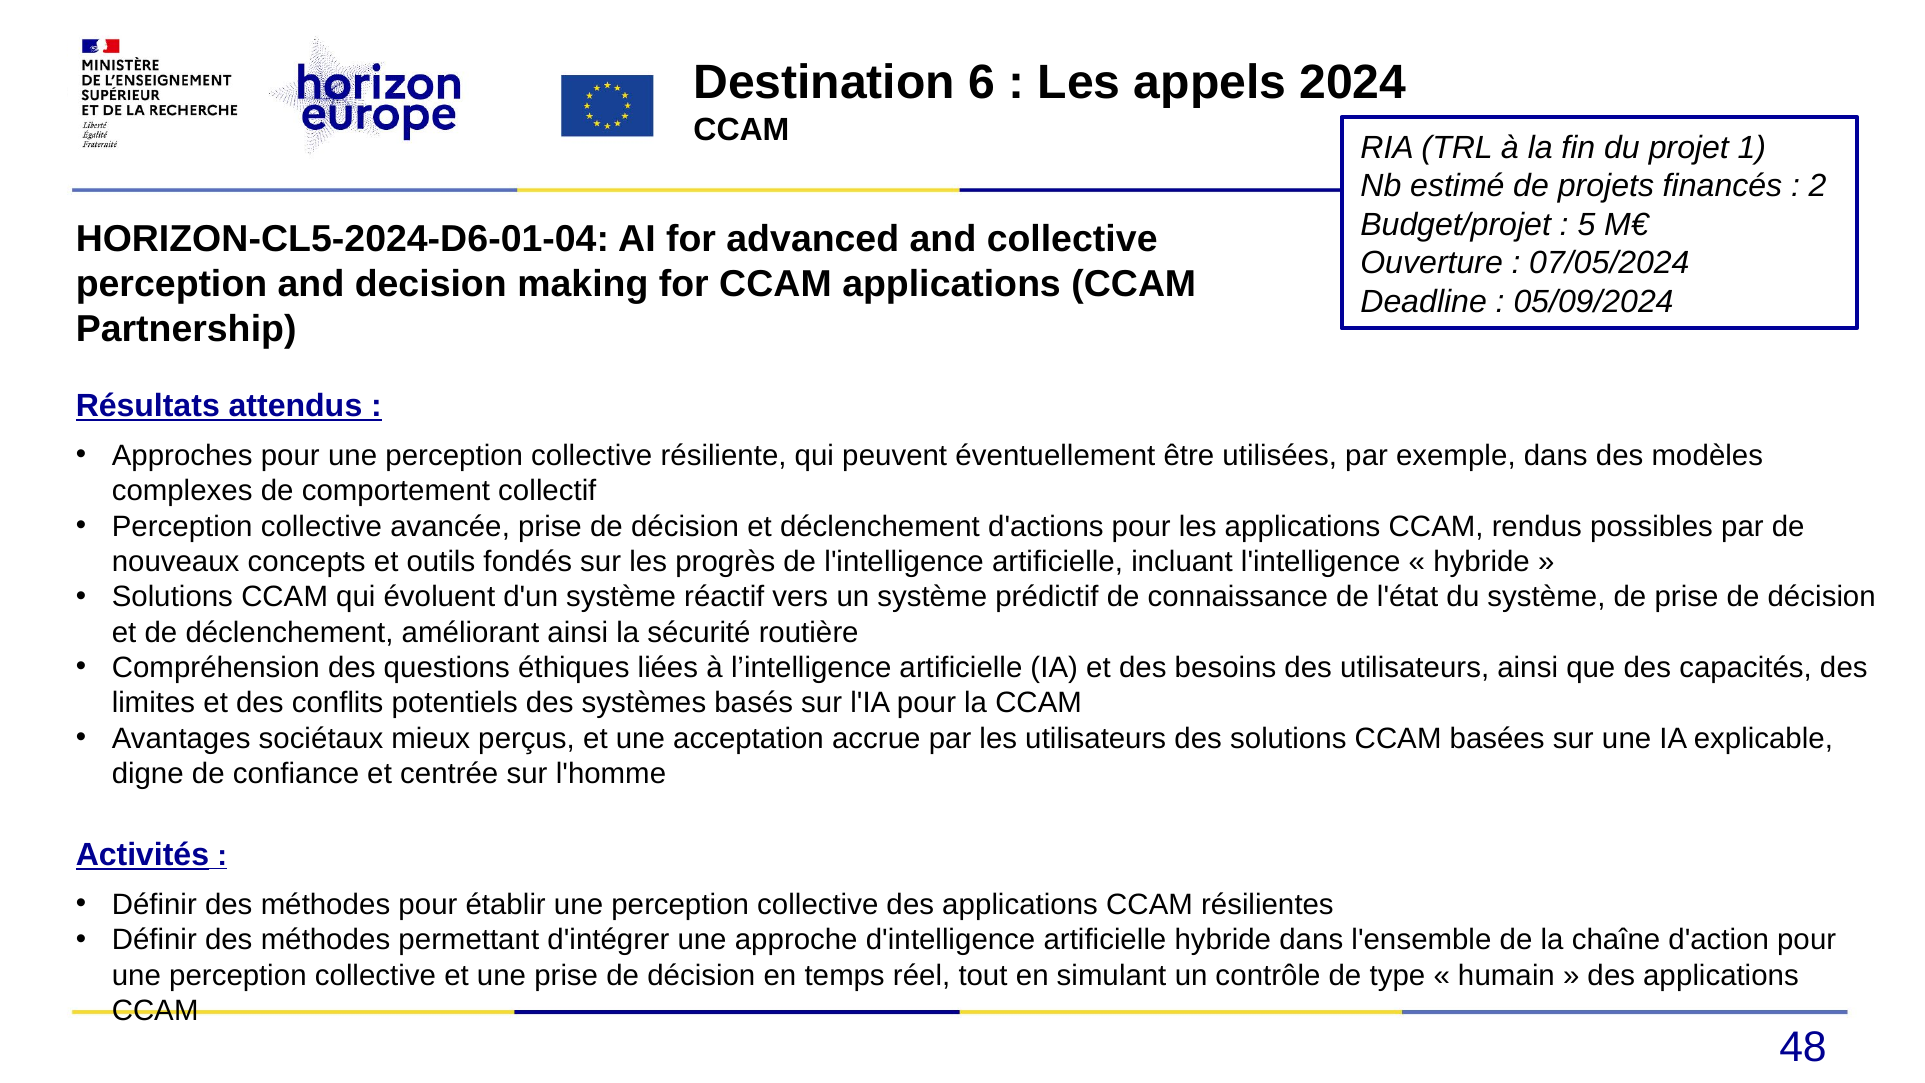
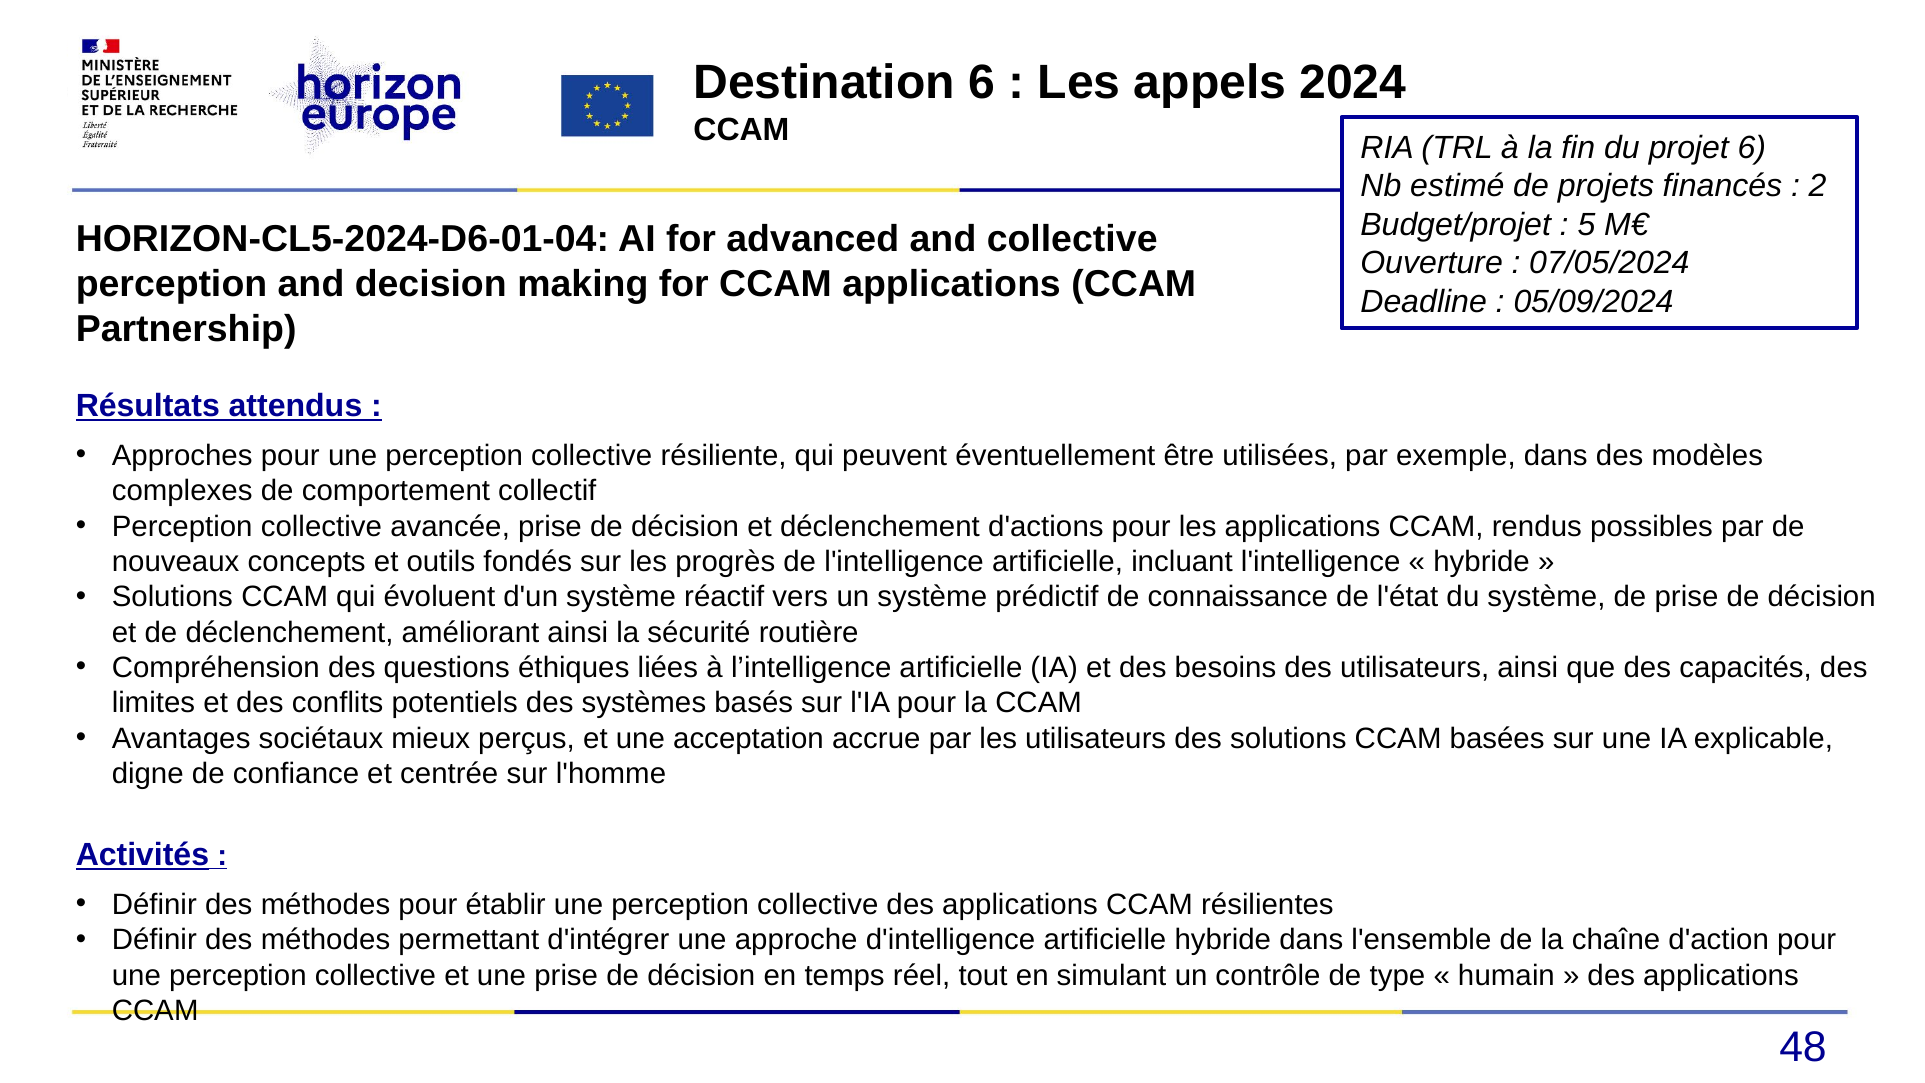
projet 1: 1 -> 6 (1752, 148)
